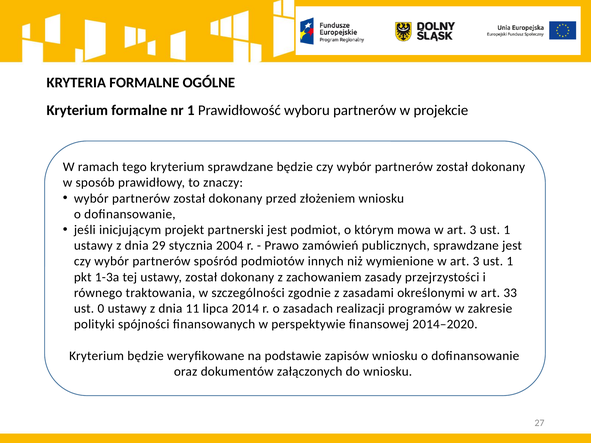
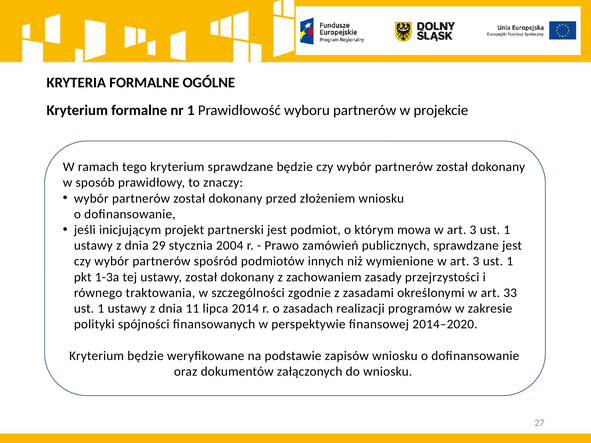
0: 0 -> 1 (101, 309)
